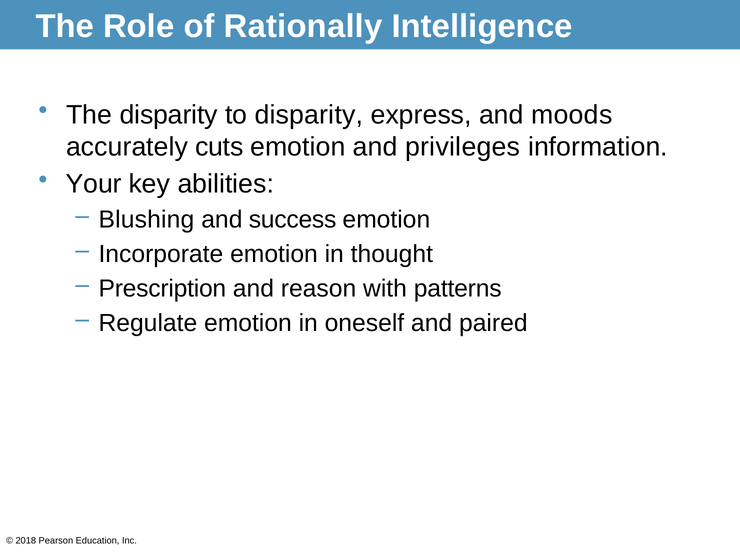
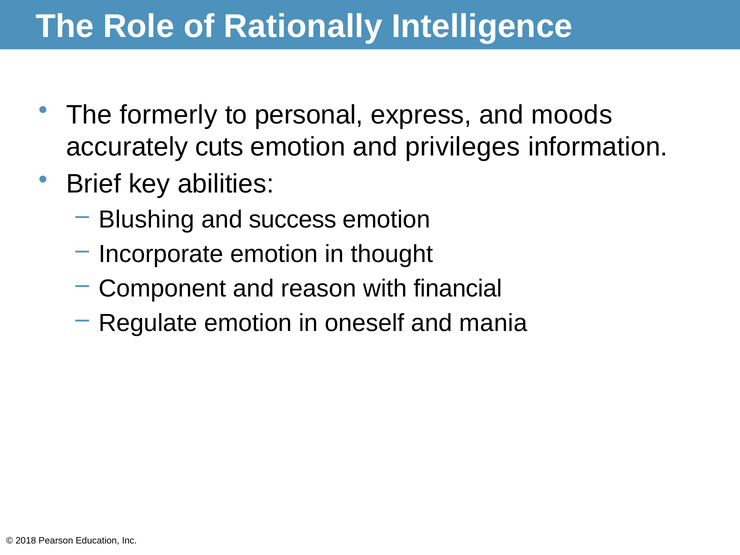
The disparity: disparity -> formerly (169, 115)
to disparity: disparity -> personal (309, 115)
Your: Your -> Brief (94, 184)
Prescription: Prescription -> Component (162, 289)
patterns: patterns -> financial (458, 289)
paired: paired -> mania (493, 323)
